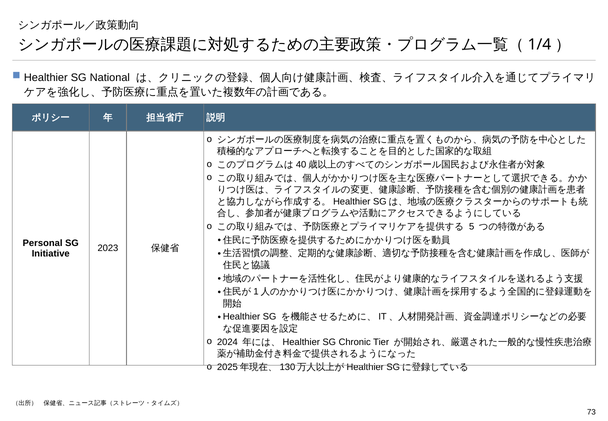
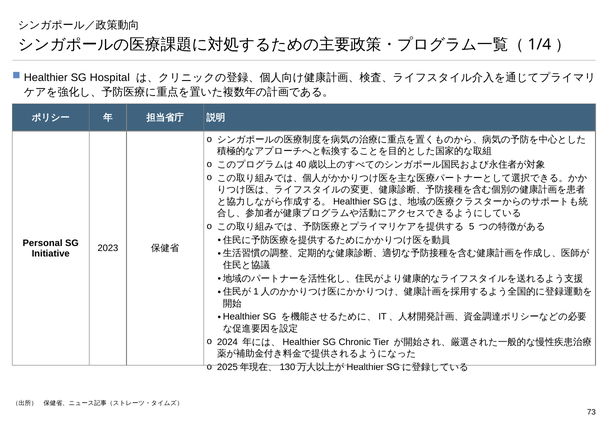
National: National -> Hospital (110, 78)
